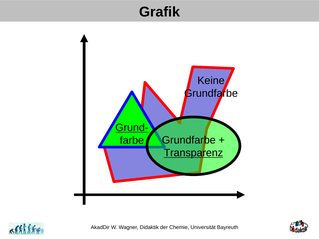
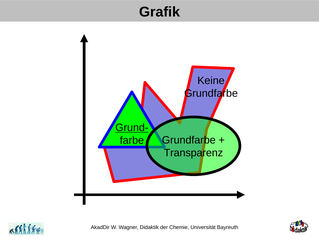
Transparenz underline: present -> none (193, 153)
